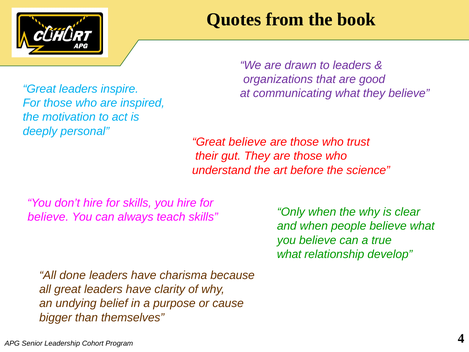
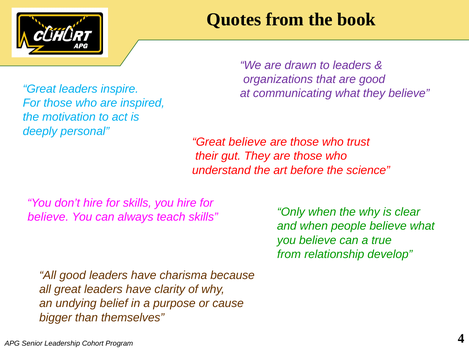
what: what -> from (289, 254)
All done: done -> good (73, 275)
